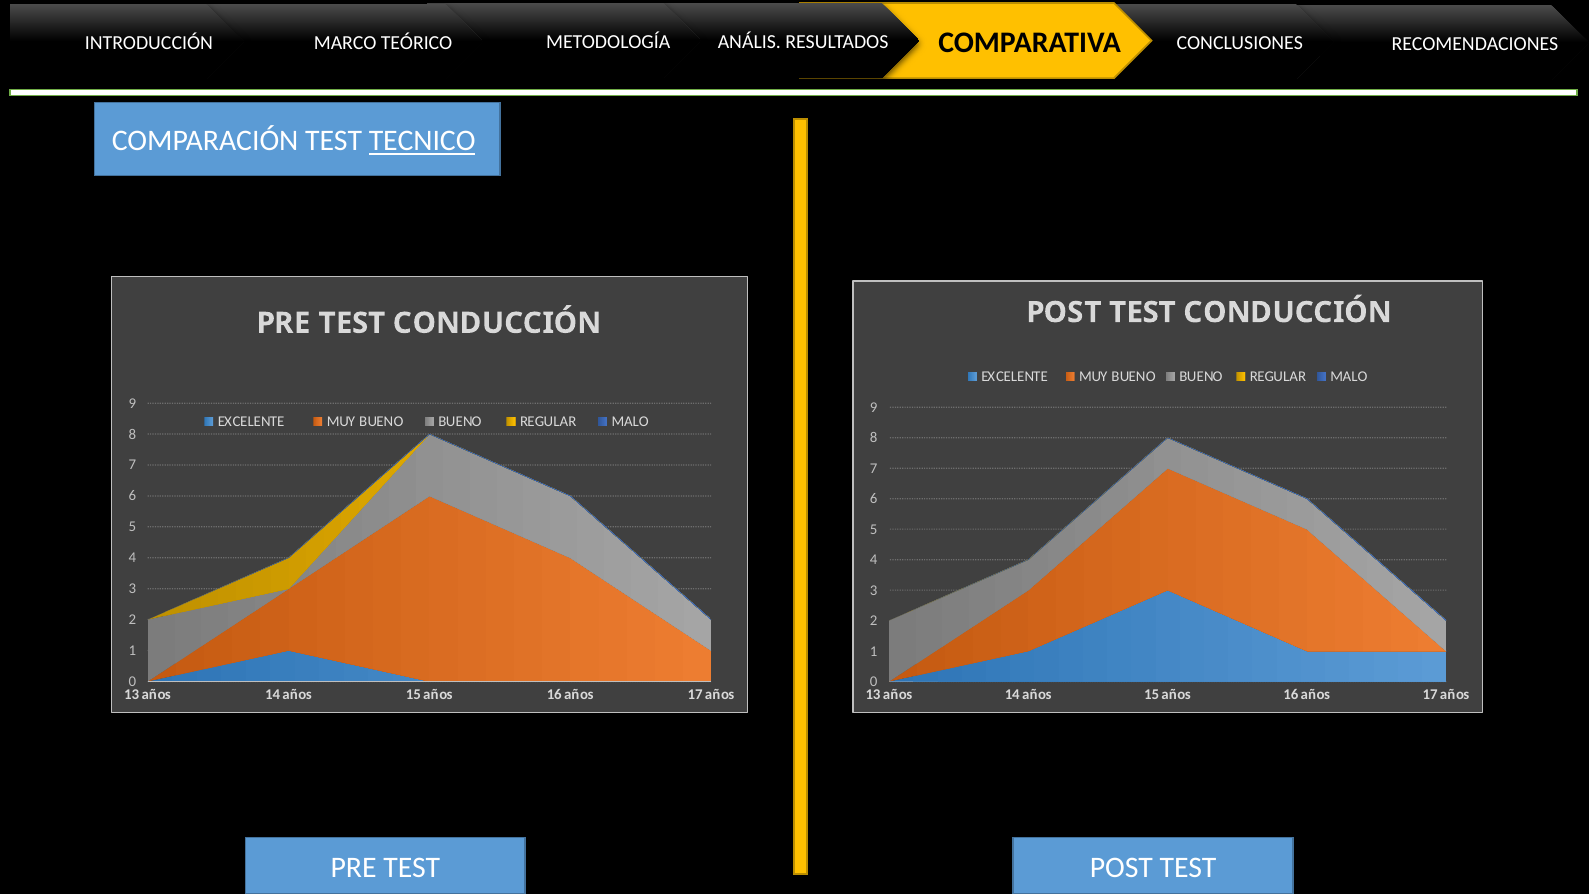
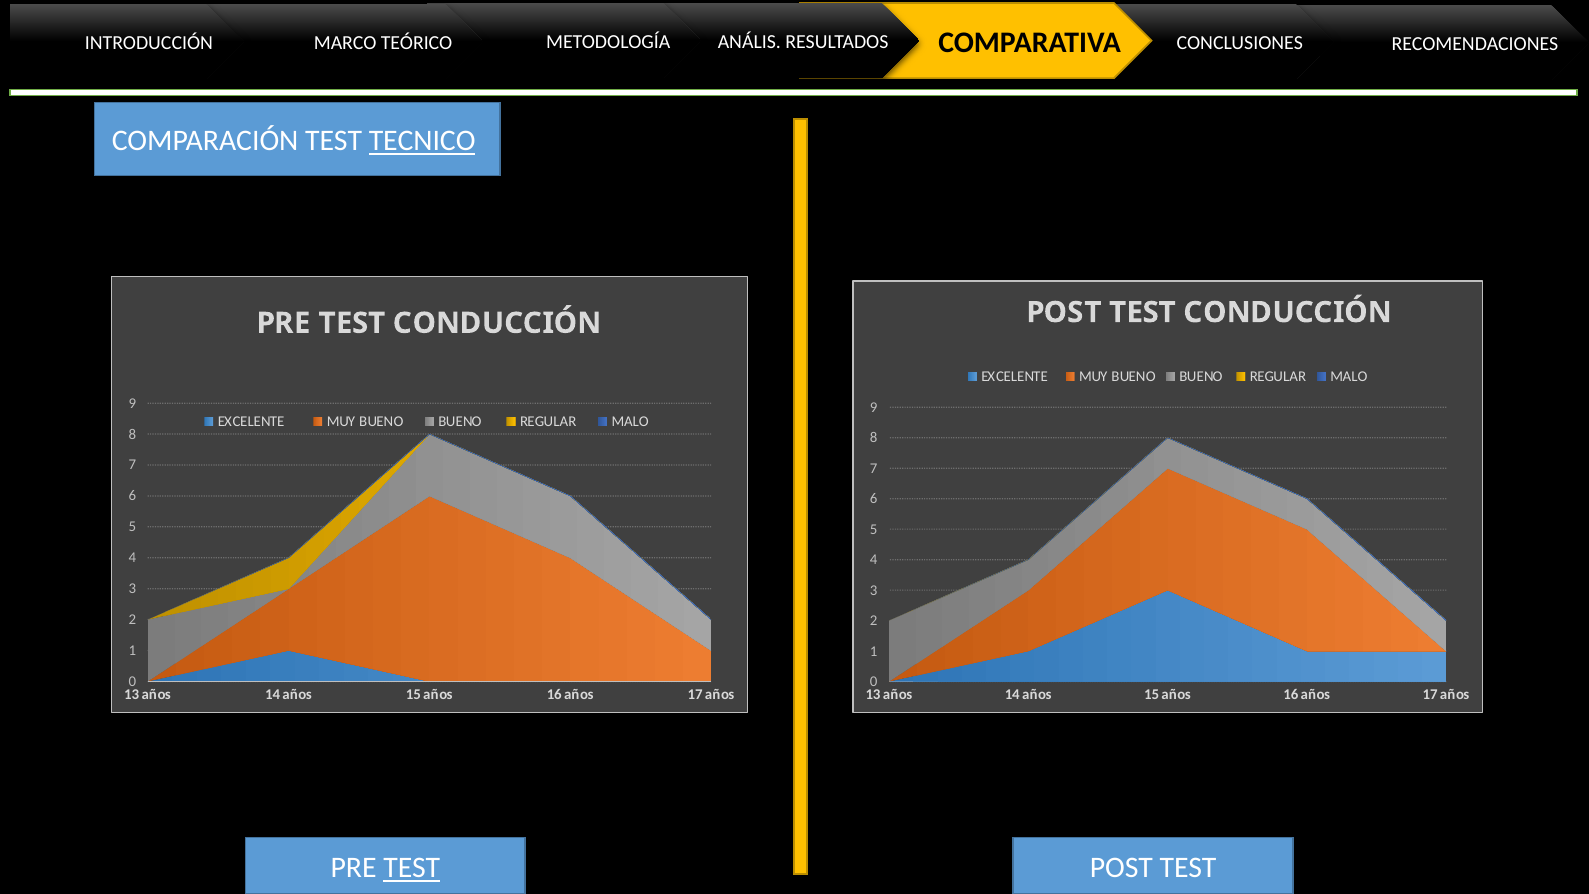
TEST underline: none -> present (412, 868)
